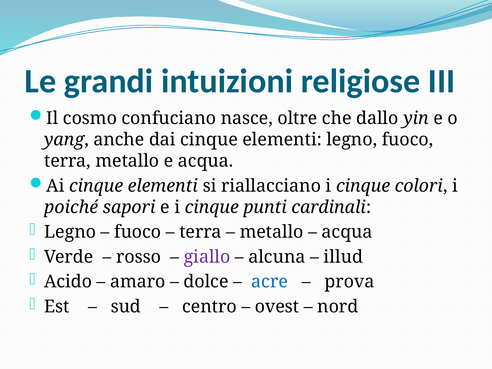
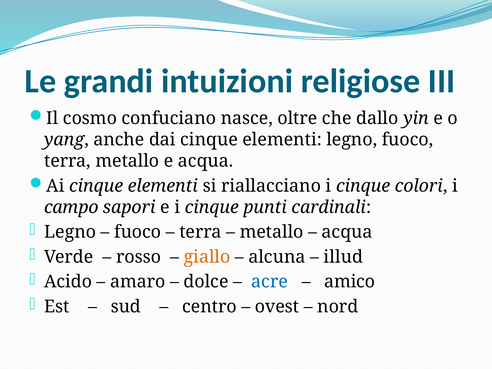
poiché: poiché -> campo (71, 207)
giallo colour: purple -> orange (207, 257)
prova: prova -> amico (350, 282)
